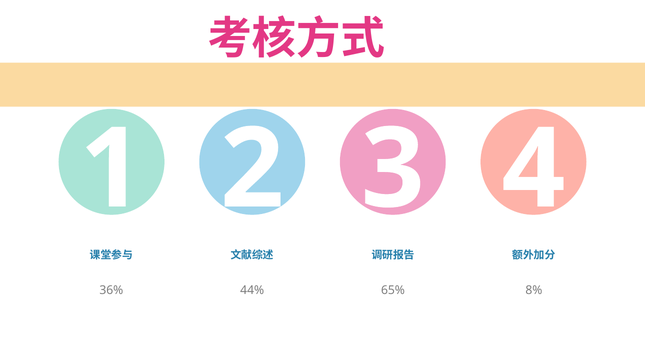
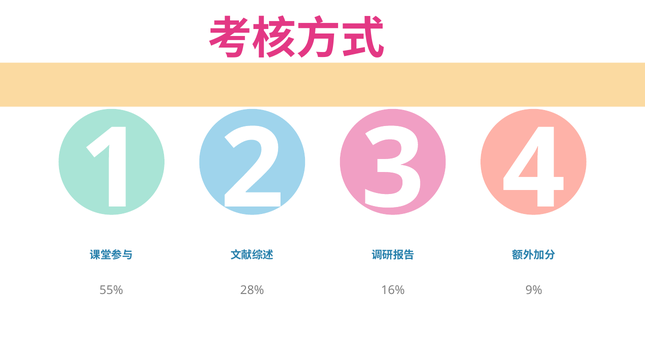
36%: 36% -> 55% (111, 290)
44%: 44% -> 28% (252, 290)
65%: 65% -> 16% (393, 290)
8%: 8% -> 9% (534, 290)
